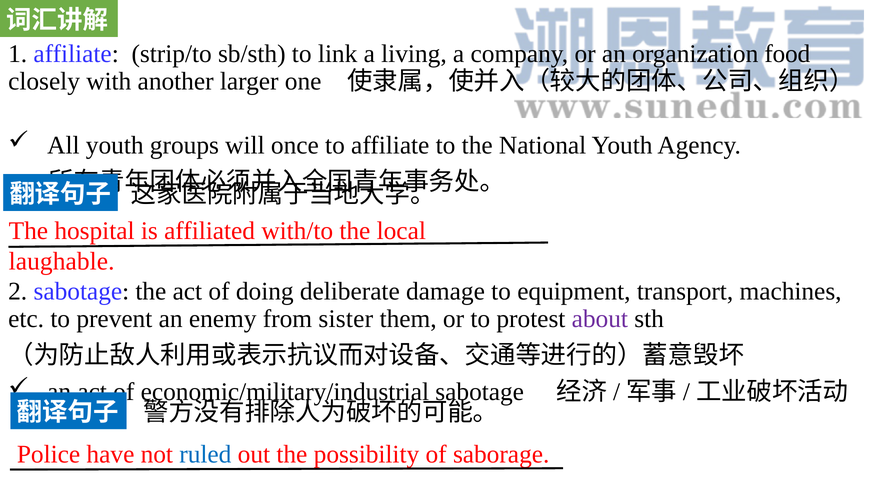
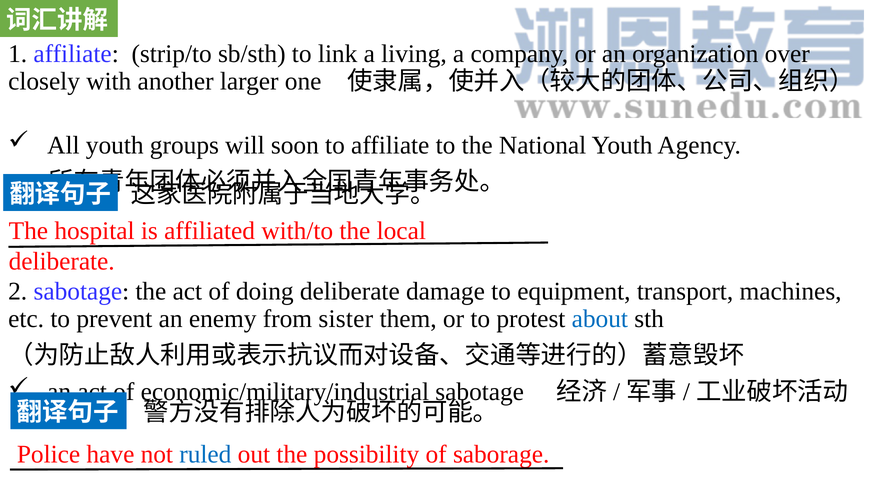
food: food -> over (787, 54)
once: once -> soon (295, 145)
laughable: laughable -> deliberate (62, 261)
about colour: purple -> blue (600, 319)
